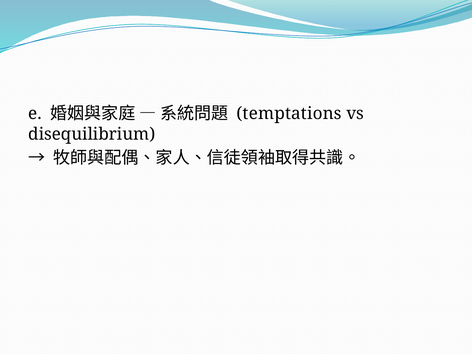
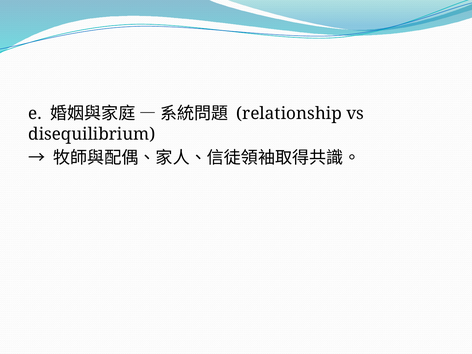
temptations: temptations -> relationship (289, 114)
